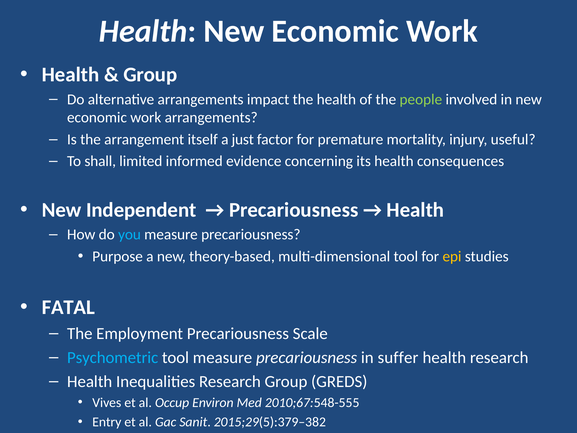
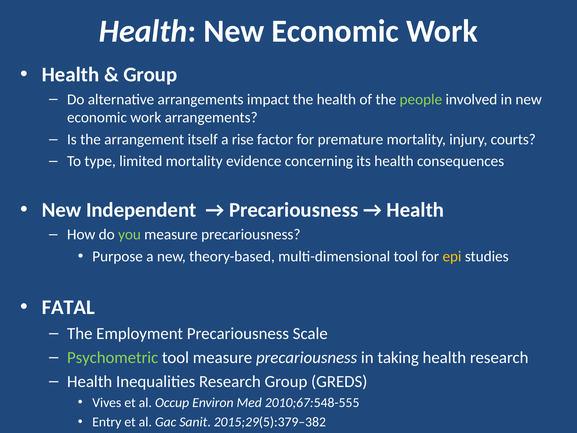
just: just -> rise (243, 139)
useful: useful -> courts (513, 139)
shall: shall -> type (100, 161)
limited informed: informed -> mortality (194, 161)
you colour: light blue -> light green (129, 235)
Psychometric colour: light blue -> light green (113, 357)
suffer: suffer -> taking (398, 357)
